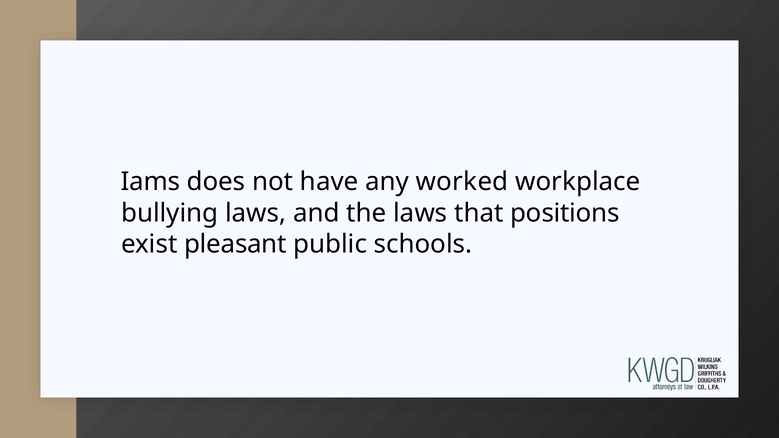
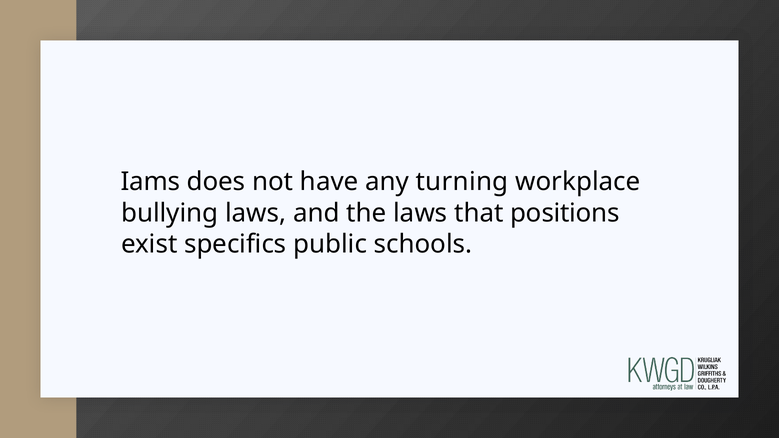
worked: worked -> turning (462, 182)
pleasant: pleasant -> specifics (235, 244)
